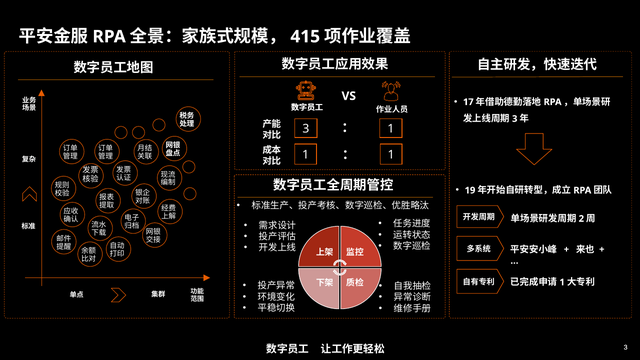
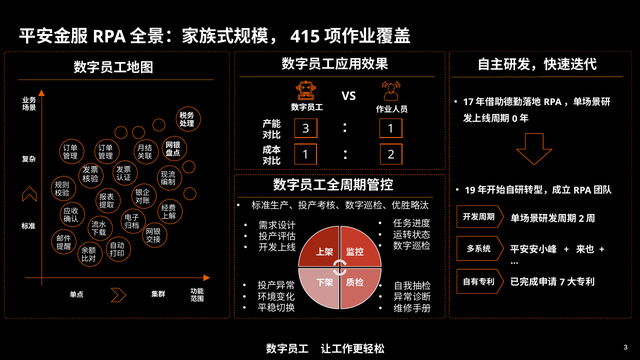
3: 3 -> 0 (515, 119)
1: 1 -> 2 (391, 155)
1: 1 -> 7 (562, 282)
